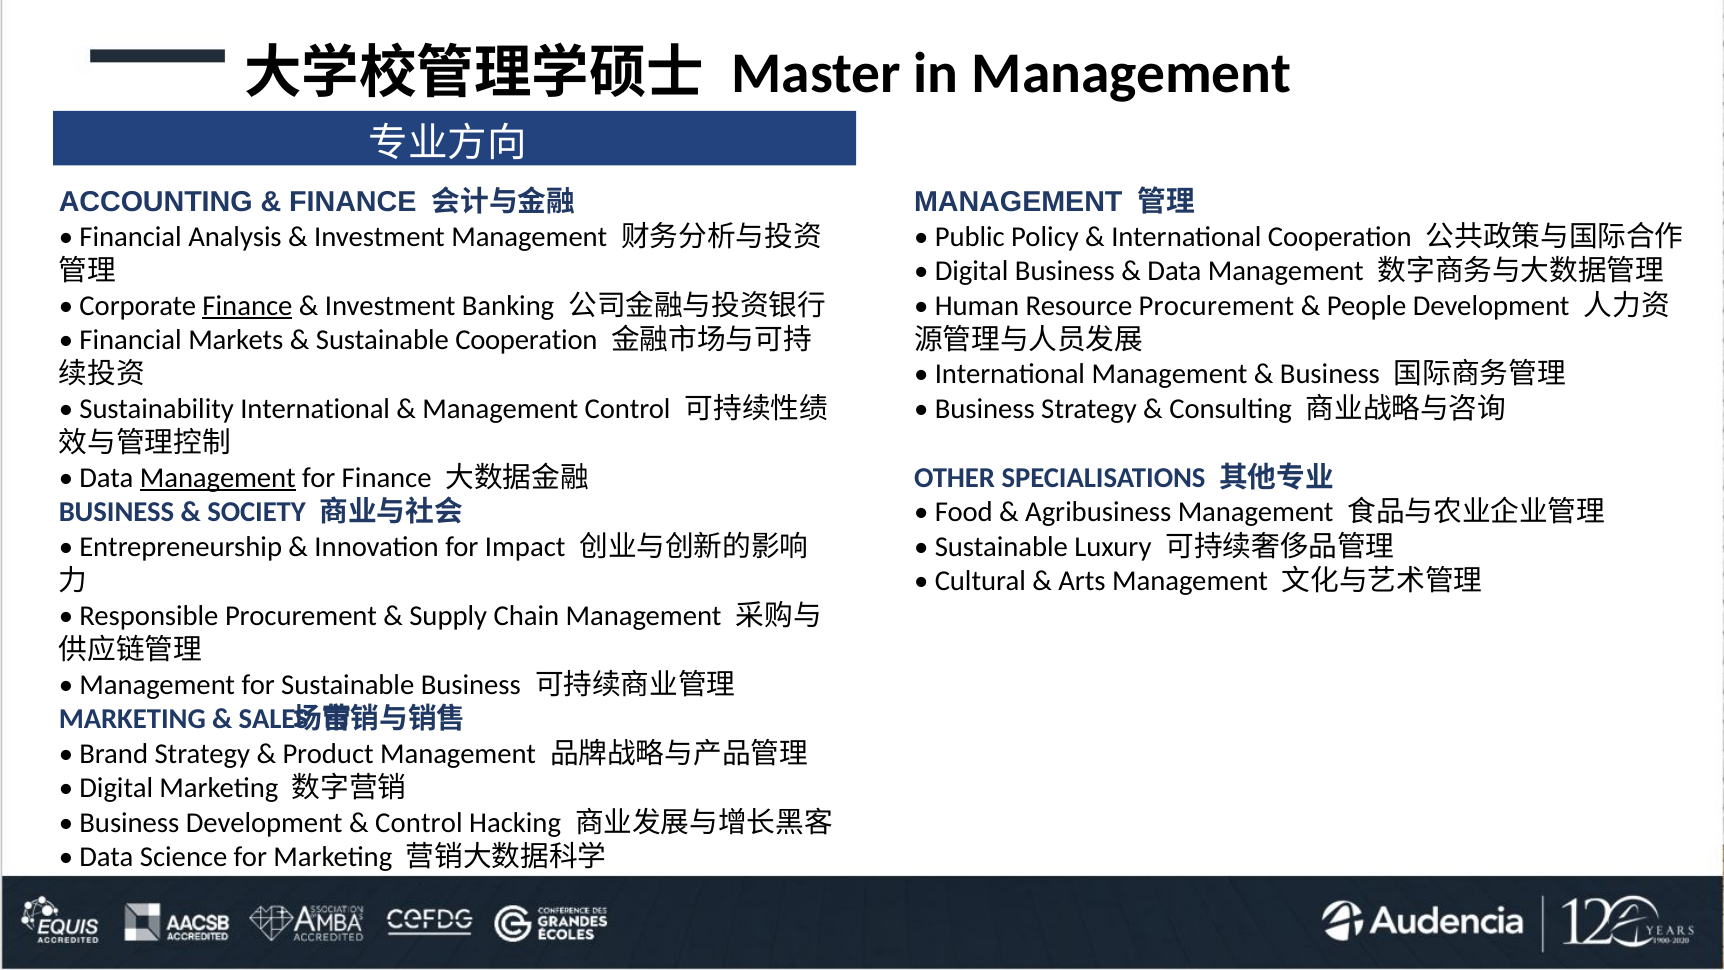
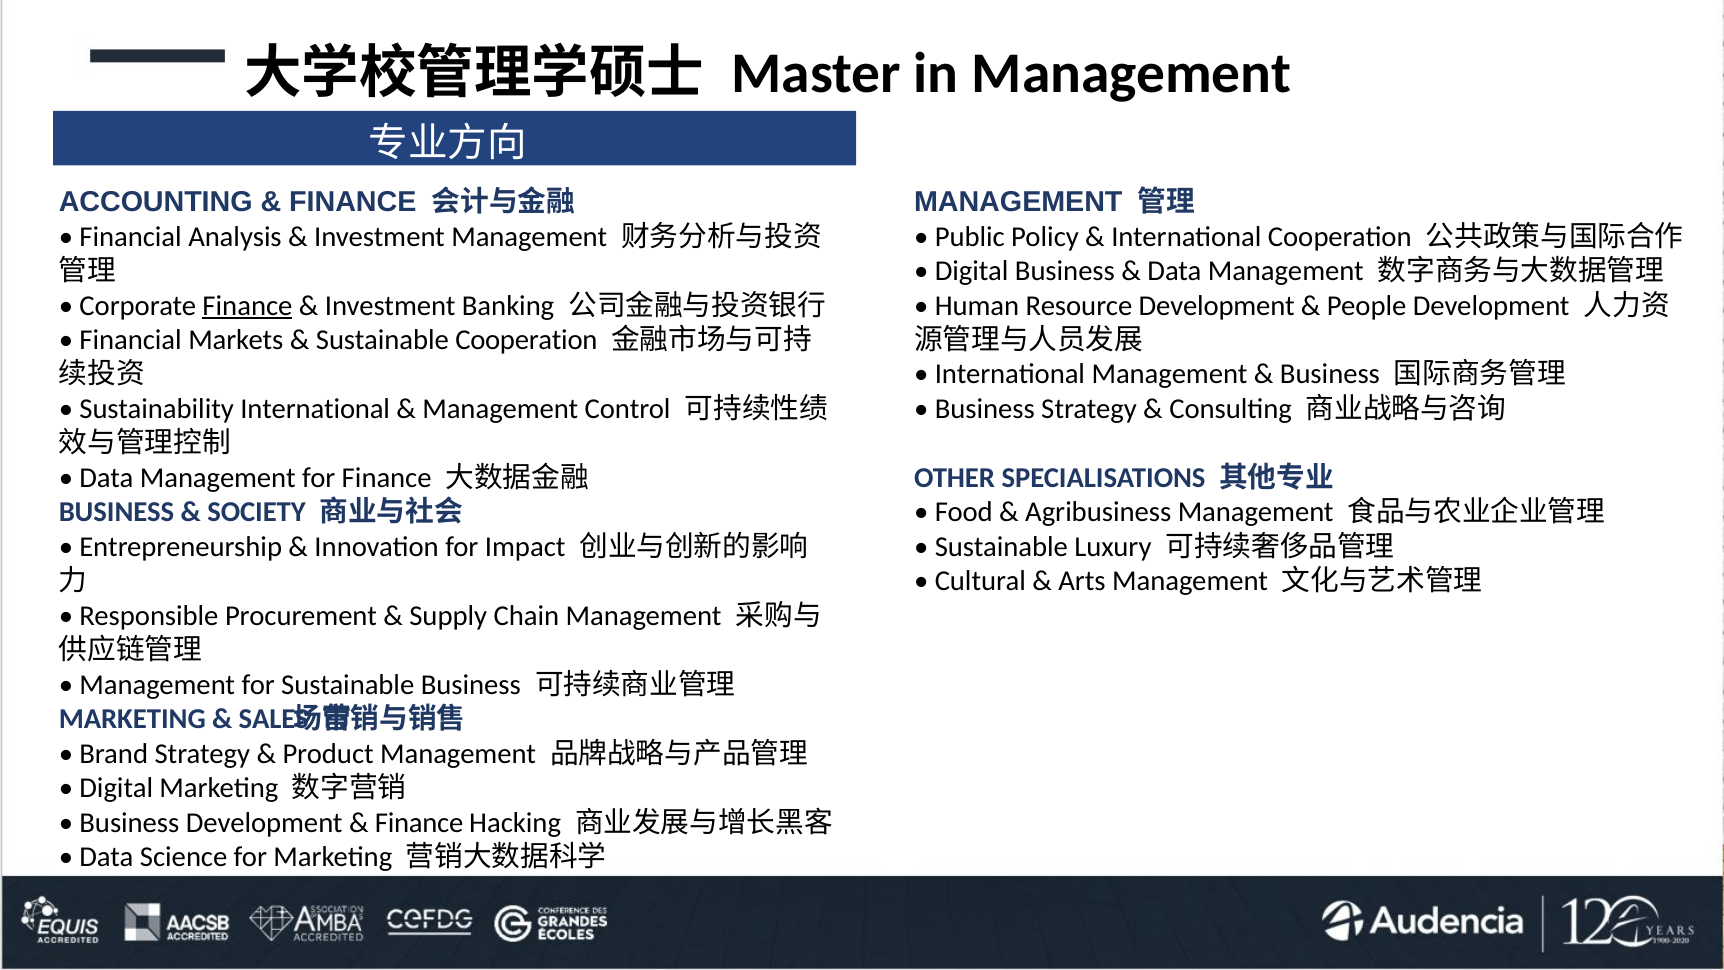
Resource Procurement: Procurement -> Development (1217, 305)
Management underline: present -> none (218, 478)
Control: Control -> Finance (419, 822)
